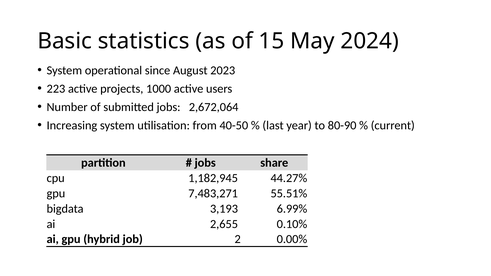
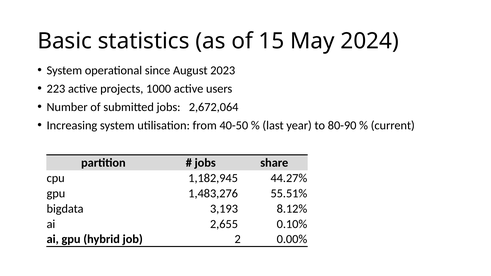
7,483,271: 7,483,271 -> 1,483,276 (213, 194)
6.99%: 6.99% -> 8.12% (292, 209)
